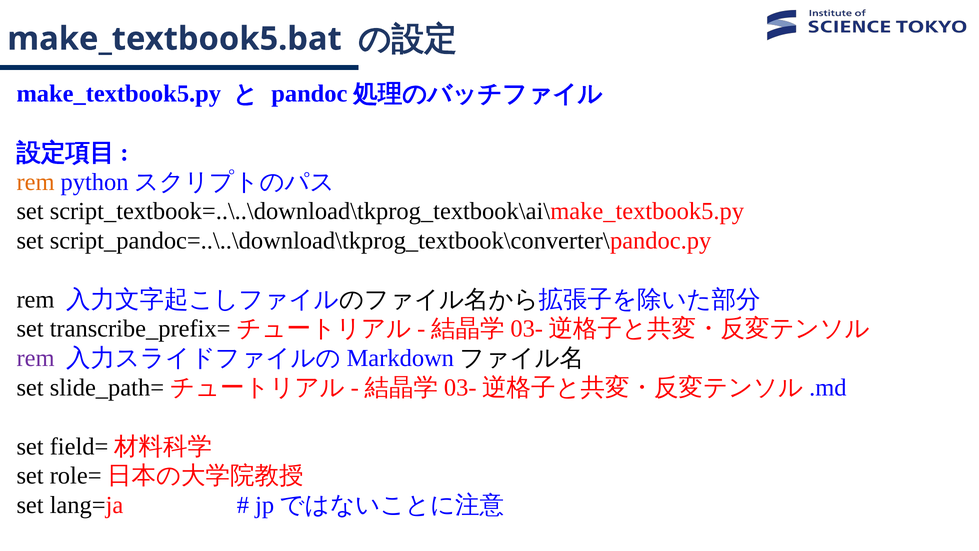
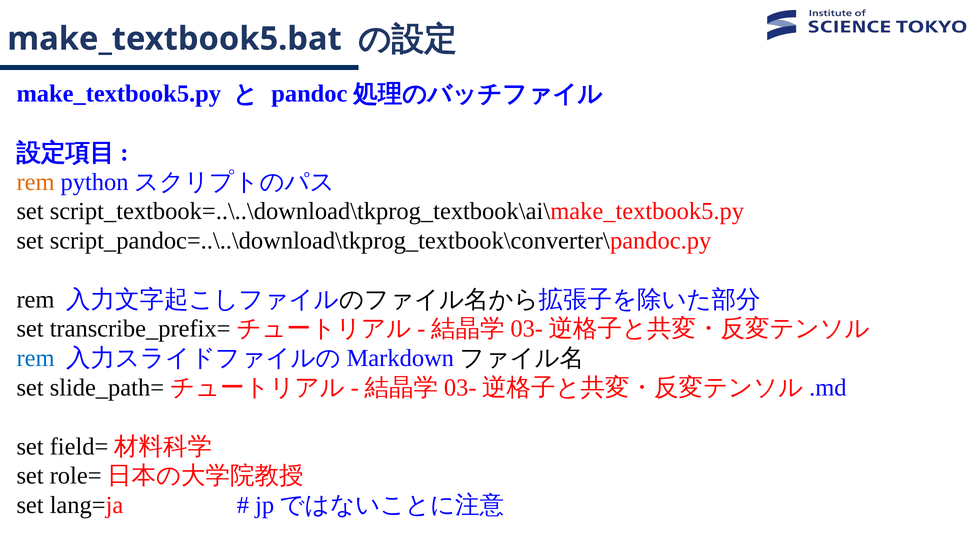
rem colour: purple -> blue (36, 358)
